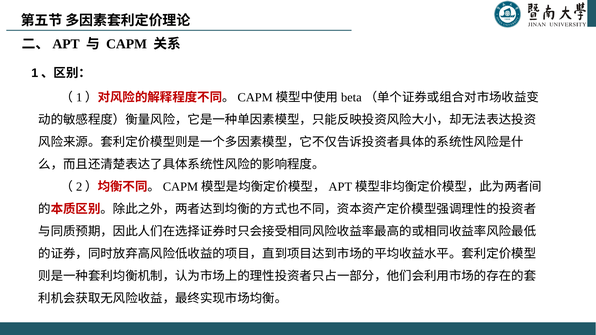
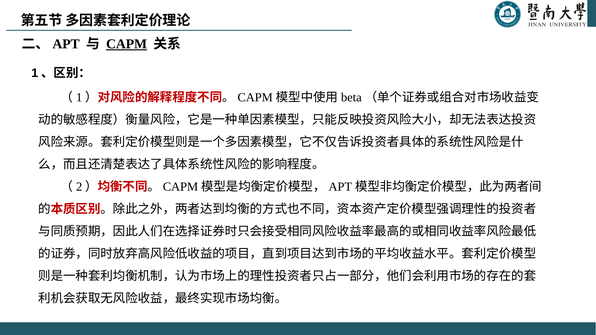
CAPM underline: none -> present (127, 44)
